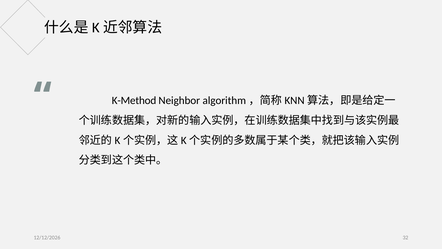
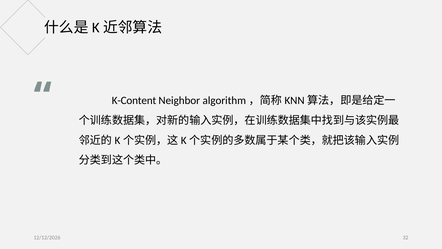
K-Method: K-Method -> K-Content (134, 100)
